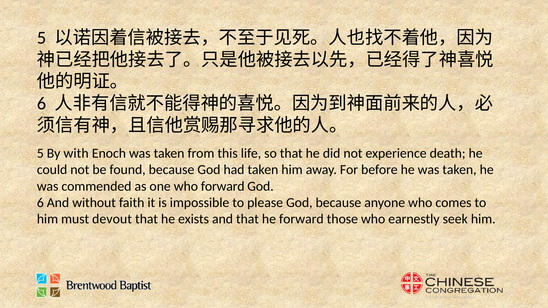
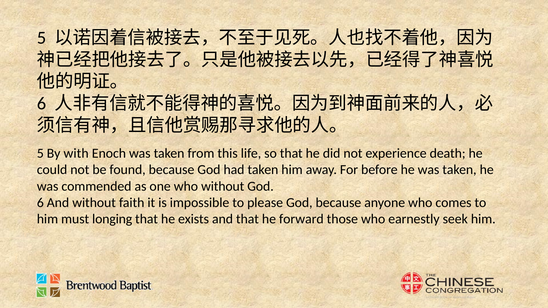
who forward: forward -> without (223, 186)
devout: devout -> longing (112, 219)
